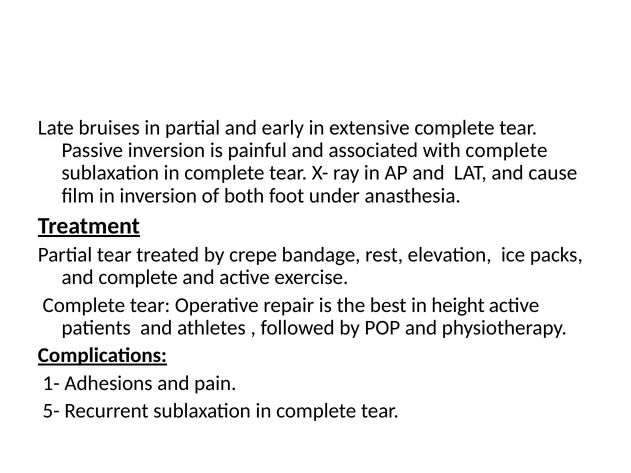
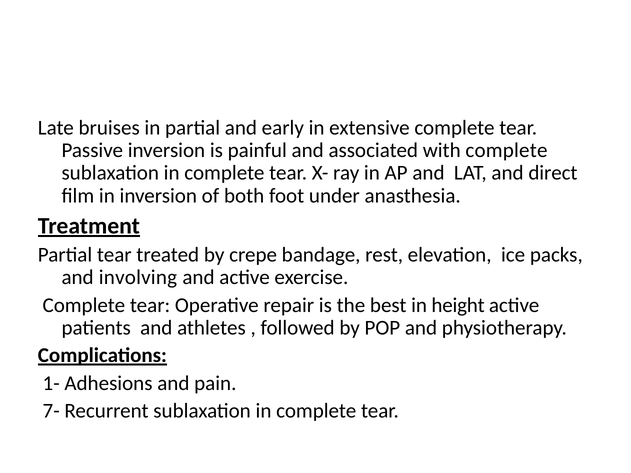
cause: cause -> direct (553, 173)
and complete: complete -> involving (138, 278)
5-: 5- -> 7- (51, 411)
